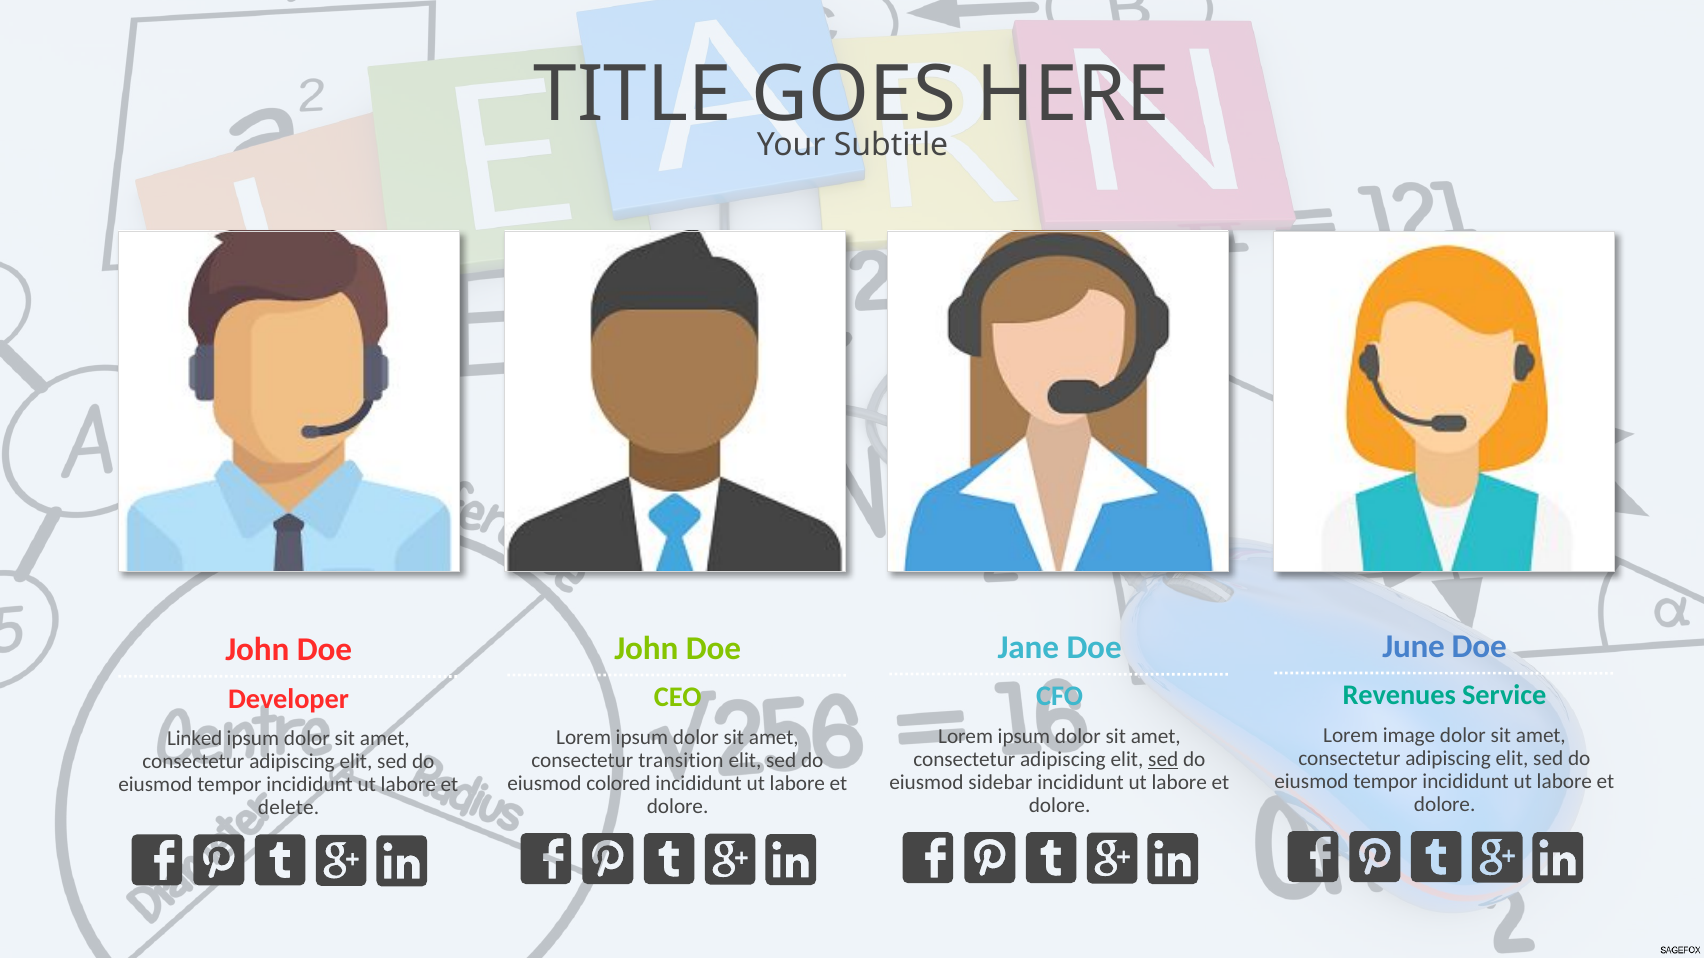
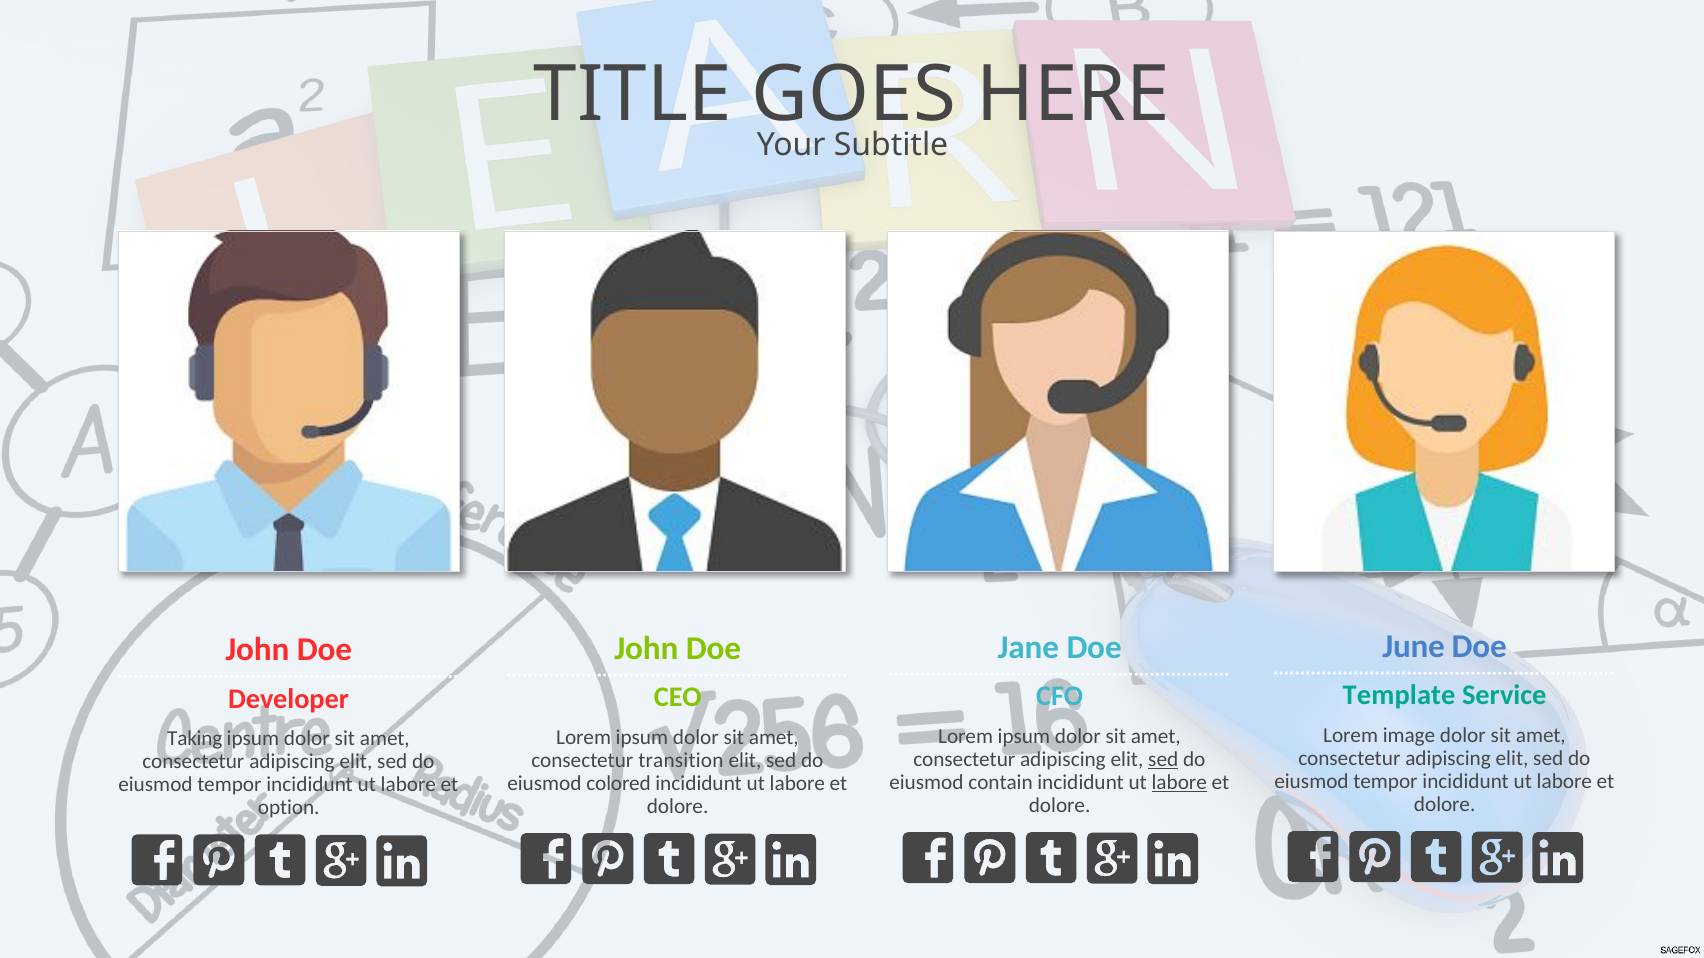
Revenues: Revenues -> Template (1399, 696)
Linked: Linked -> Taking (195, 739)
sidebar: sidebar -> contain (1001, 783)
labore underline: none -> present (1179, 783)
delete: delete -> option (289, 808)
